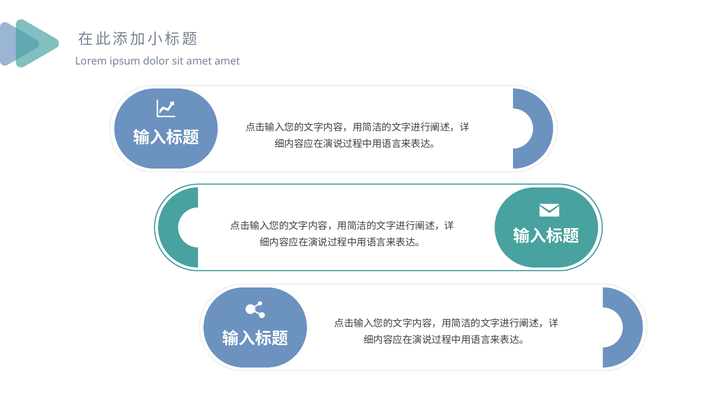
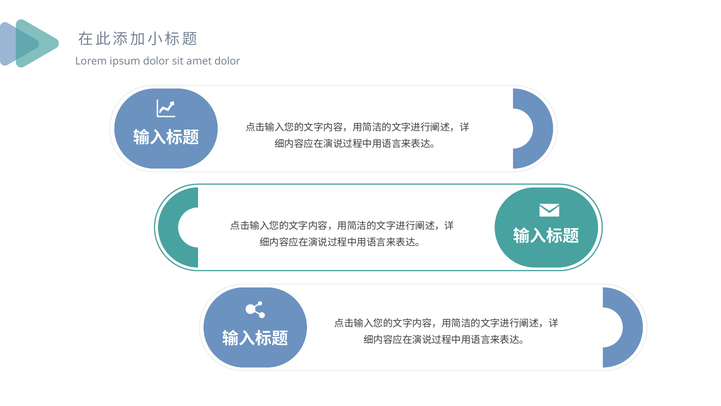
amet amet: amet -> dolor (227, 61)
